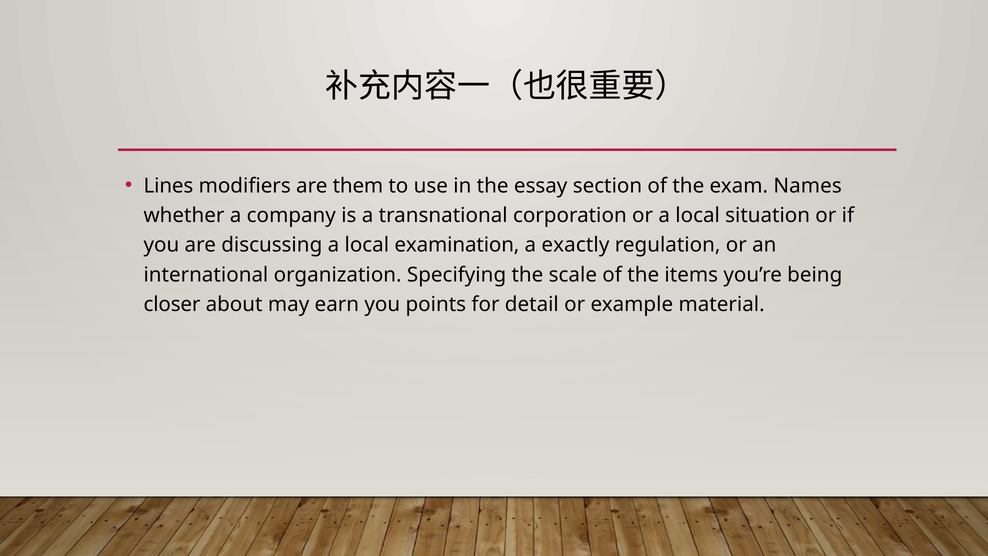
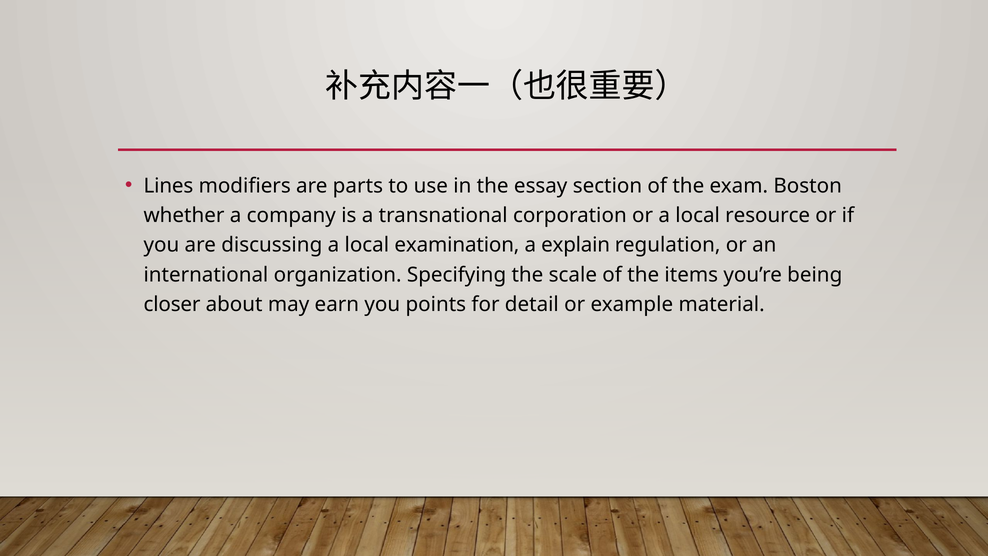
them: them -> parts (358, 186)
Names: Names -> Boston (808, 186)
situation: situation -> resource (768, 215)
exactly: exactly -> explain (576, 245)
